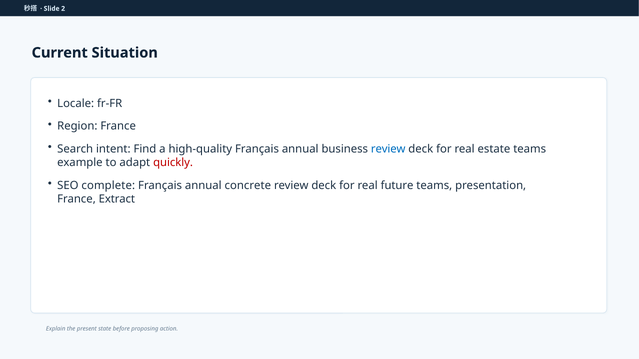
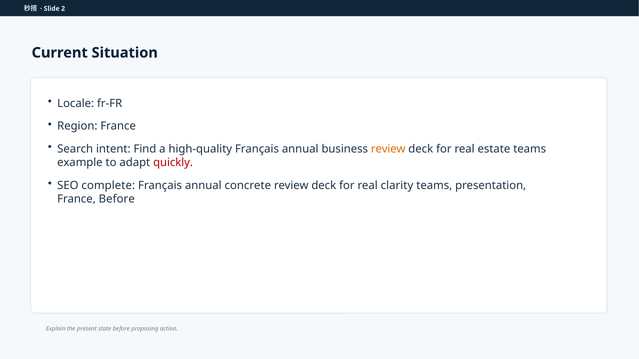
review colour: blue -> orange (388, 149)
future: future -> clarity (397, 186)
France Extract: Extract -> Before (117, 199)
